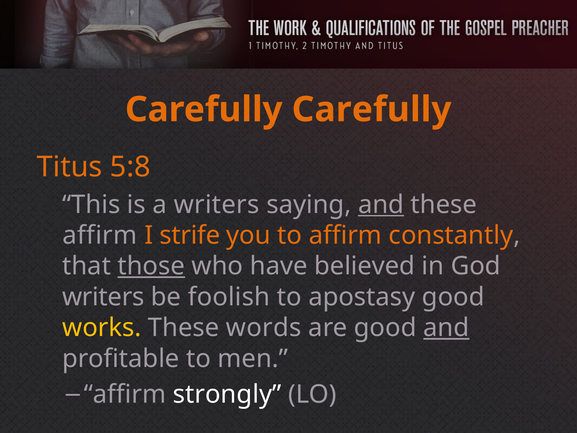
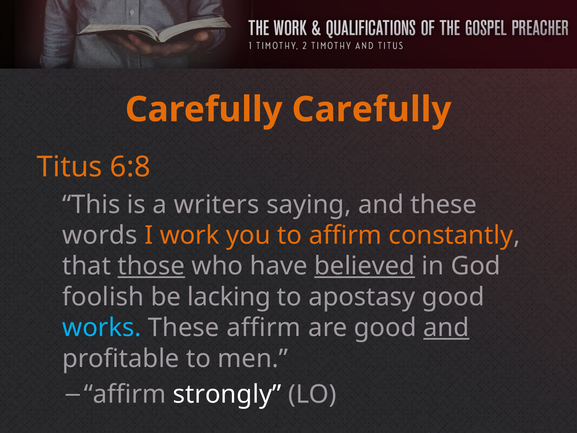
5:8: 5:8 -> 6:8 (130, 167)
and underline: present -> none (381, 204)
affirm: affirm -> words (100, 235)
strife: strife -> work (190, 235)
believed underline: none -> present (365, 266)
writers: writers -> foolish (103, 297)
foolish: foolish -> lacking (229, 297)
works colour: yellow -> light blue (102, 328)
These words: words -> affirm (264, 328)
